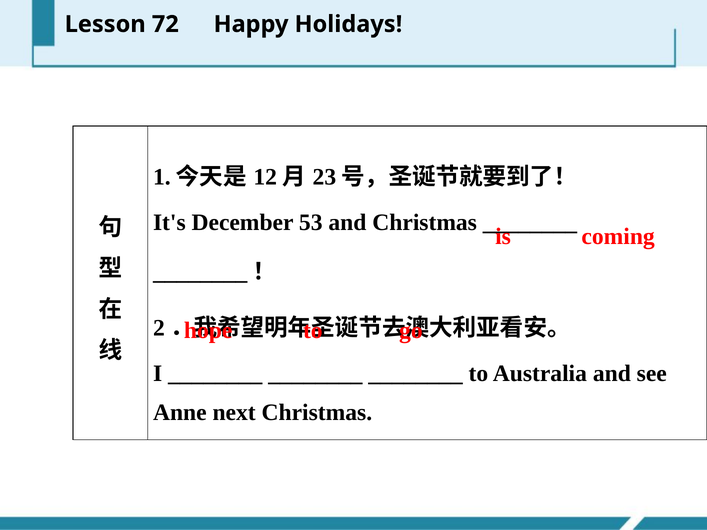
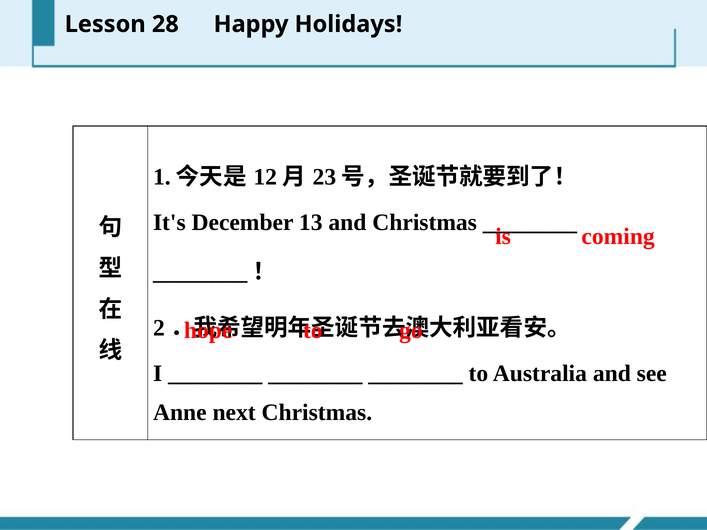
72: 72 -> 28 (165, 24)
53: 53 -> 13 (311, 223)
